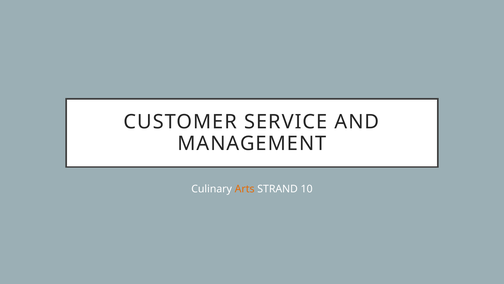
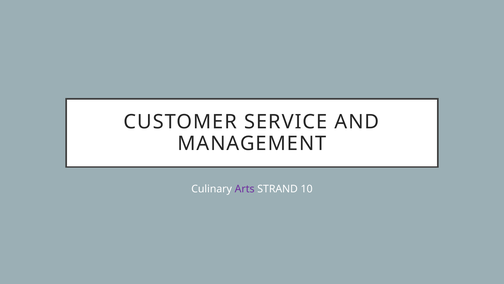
Arts colour: orange -> purple (245, 189)
